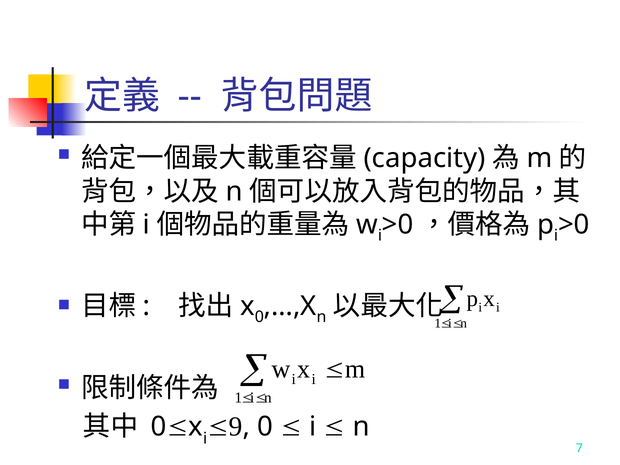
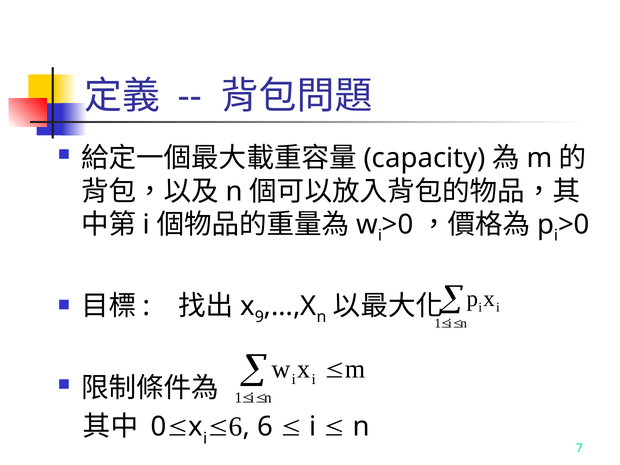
0: 0 -> 9 (259, 317)
9: 9 -> 6 (236, 427)
0: 0 -> 6 (265, 427)
